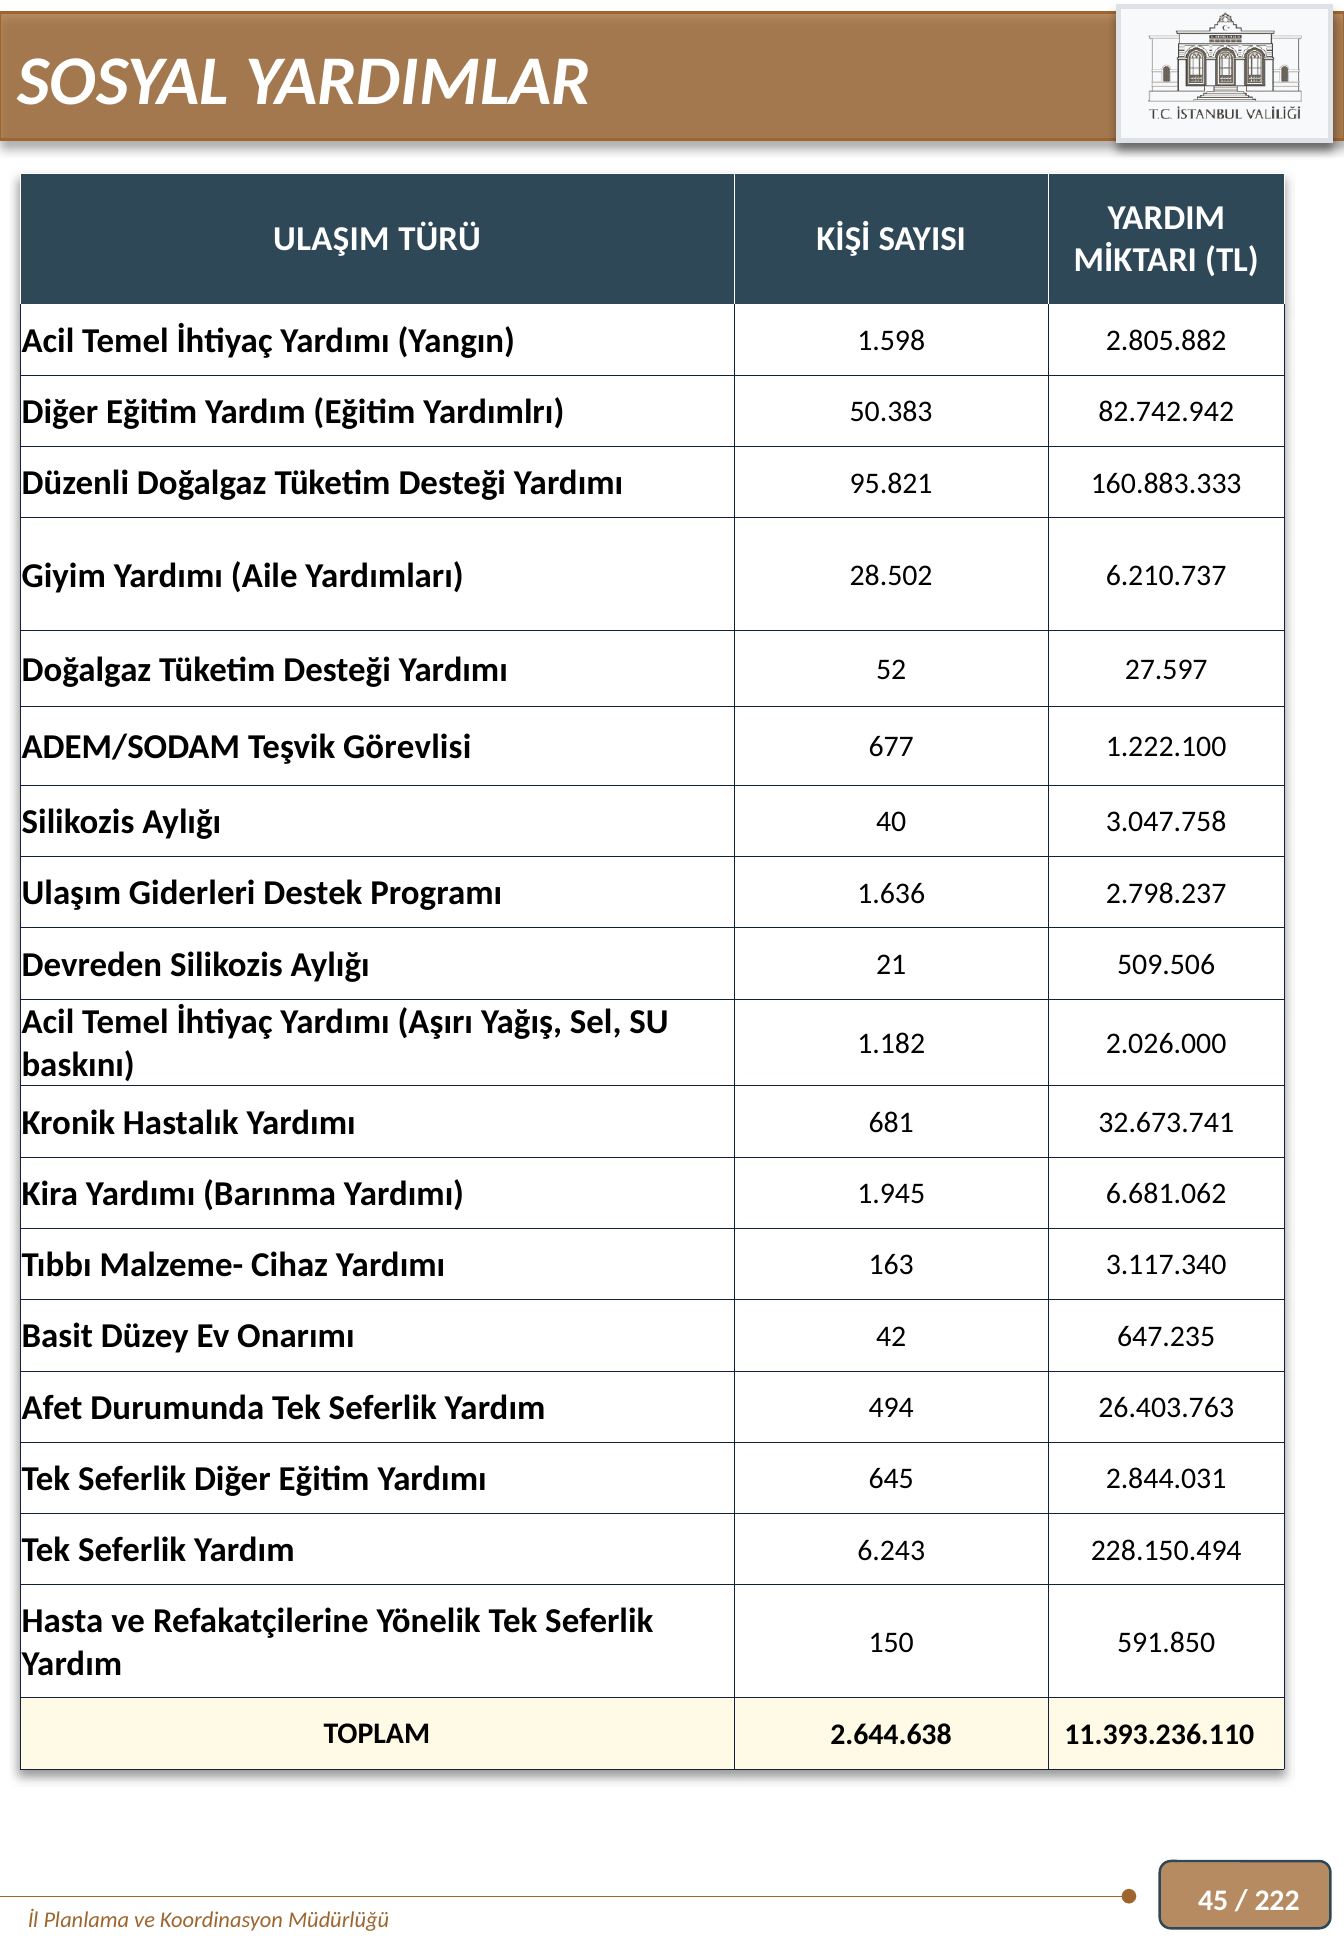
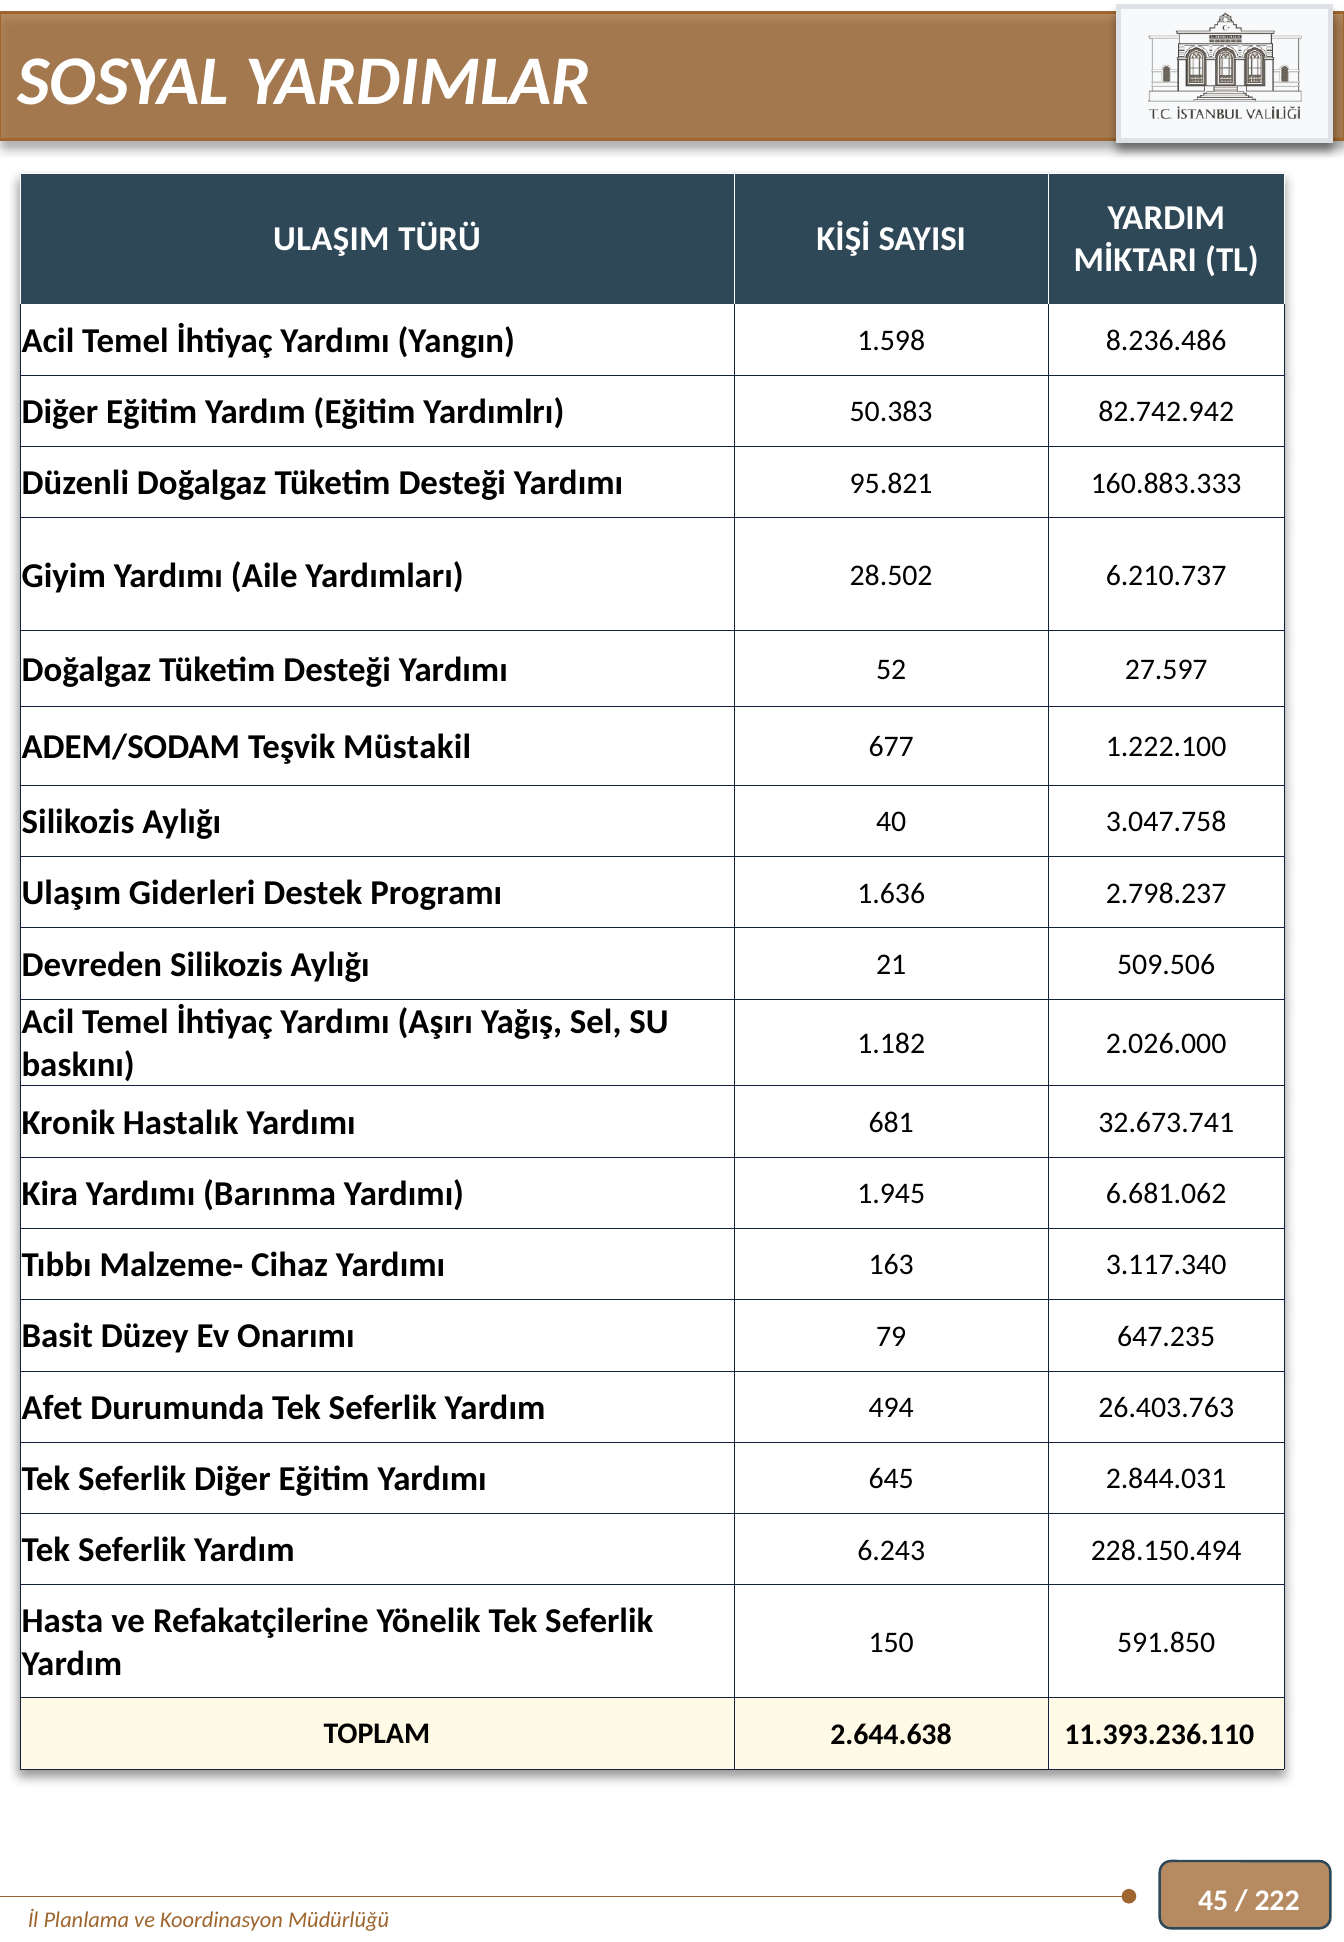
2.805.882: 2.805.882 -> 8.236.486 (1166, 341)
Görevlisi: Görevlisi -> Müstakil (407, 747)
42: 42 -> 79 (891, 1336)
